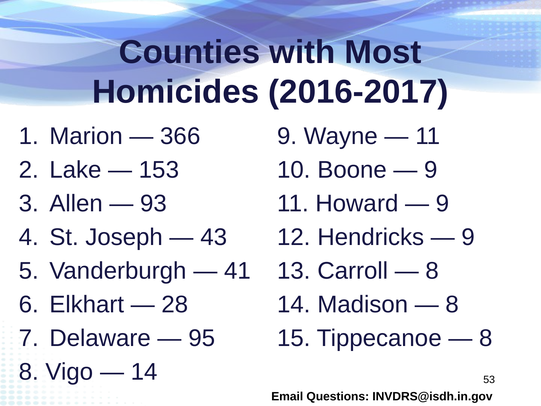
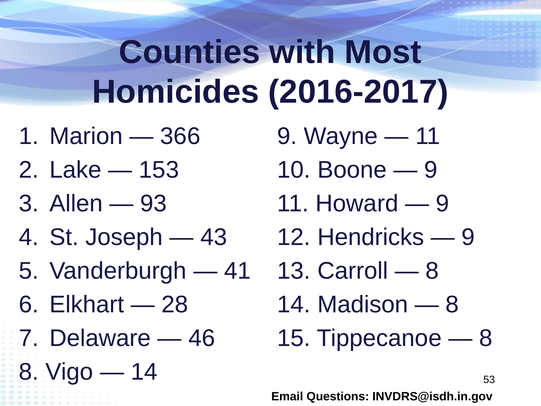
95: 95 -> 46 (202, 338)
